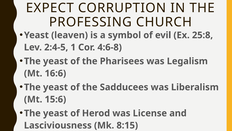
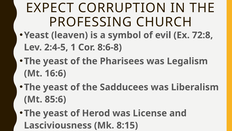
25:8: 25:8 -> 72:8 (203, 35)
4:6-8: 4:6-8 -> 8:6-8 (110, 47)
15:6: 15:6 -> 85:6 (55, 99)
